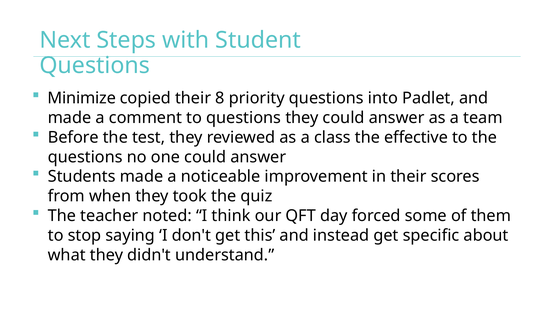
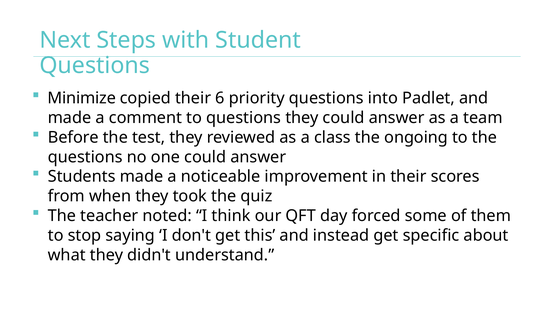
8: 8 -> 6 (220, 98)
effective: effective -> ongoing (416, 137)
